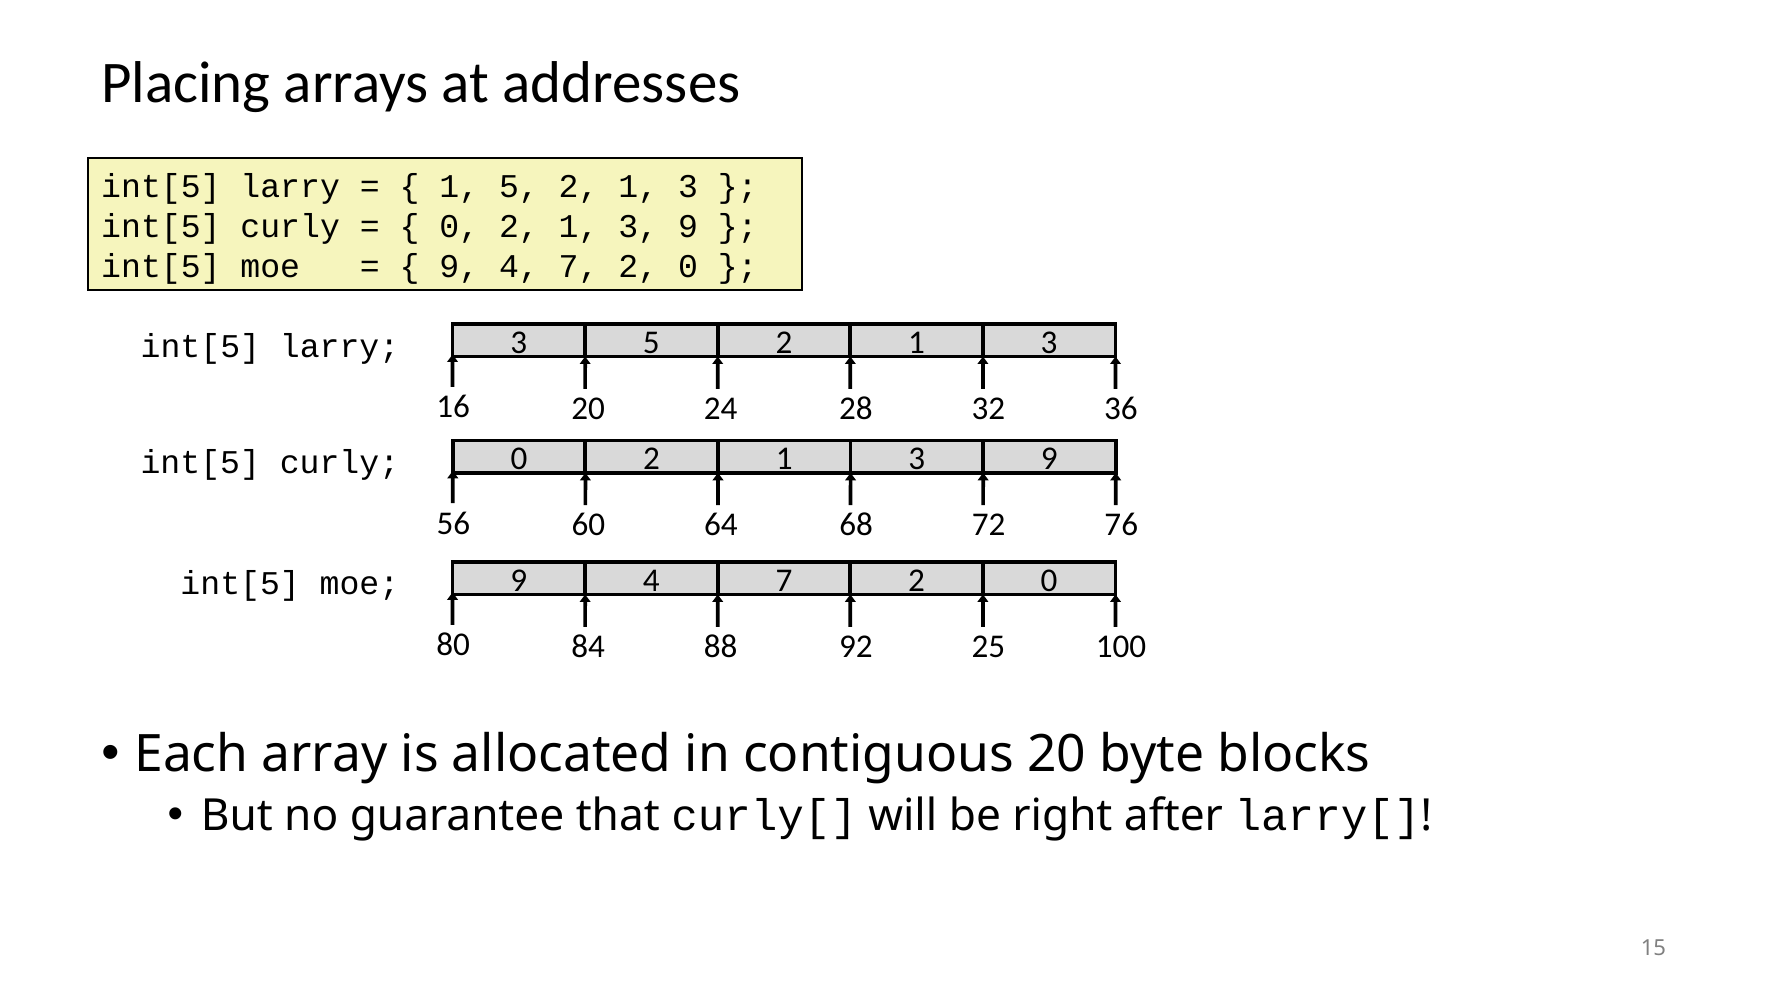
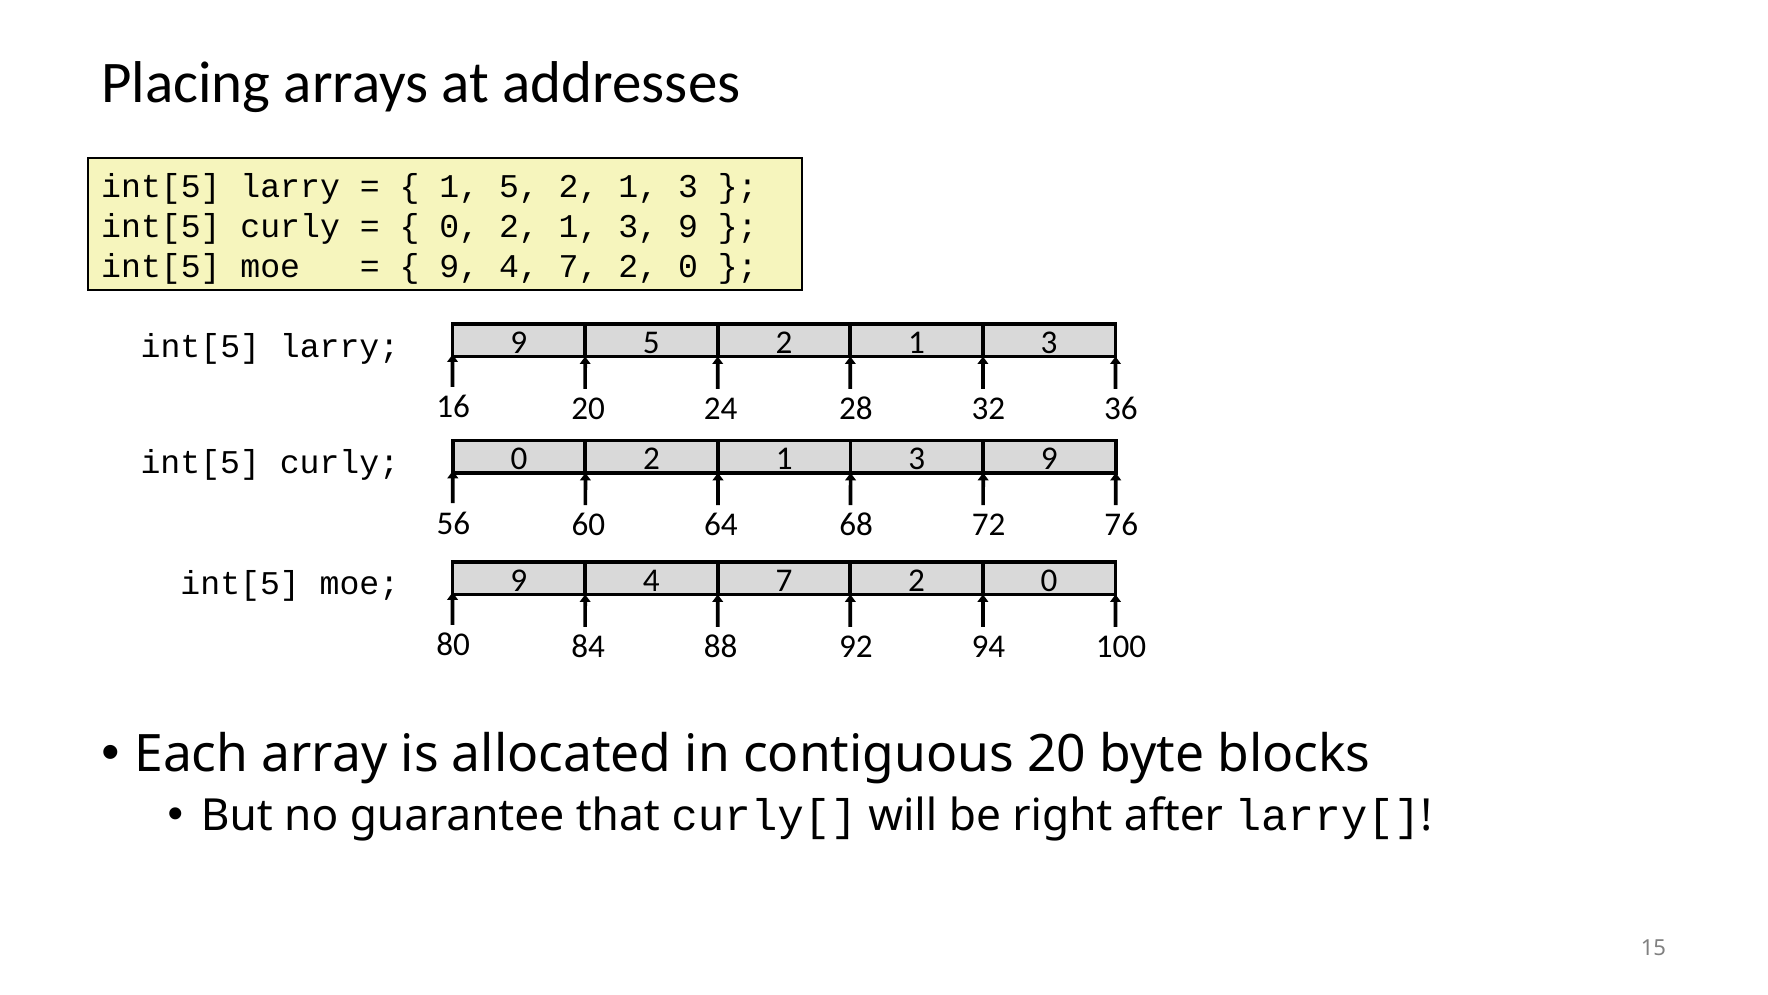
larry 3: 3 -> 9 (519, 343)
25: 25 -> 94 (988, 646)
